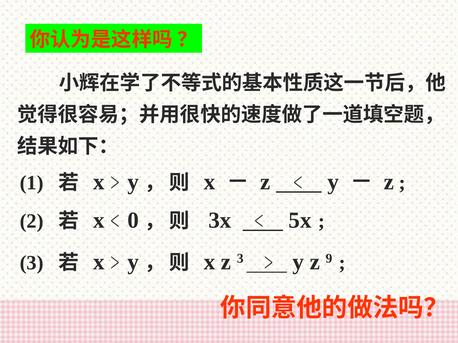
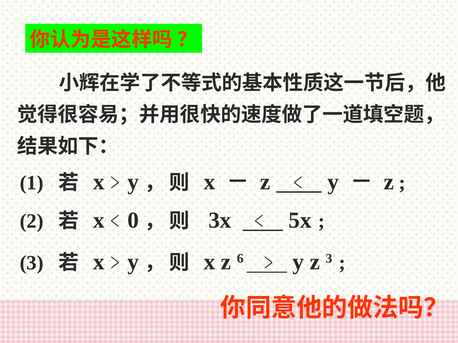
z 3: 3 -> 6 (240, 259)
z 9: 9 -> 3 (329, 259)
